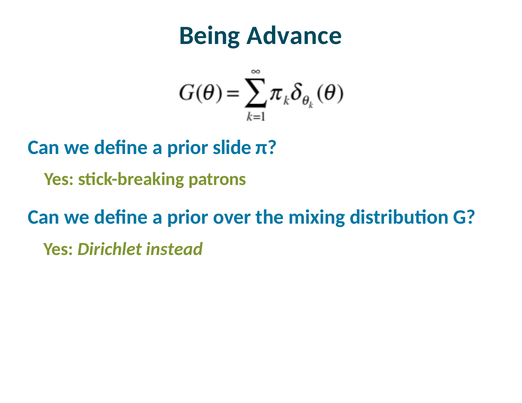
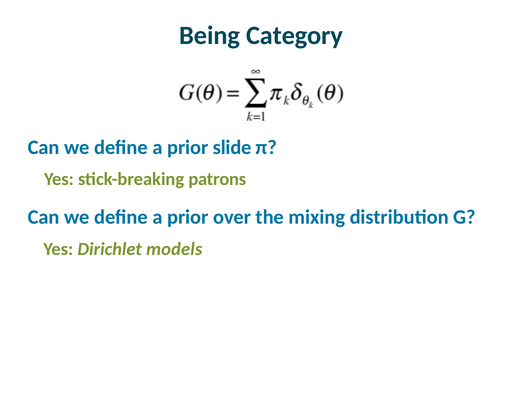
Advance: Advance -> Category (294, 35)
instead: instead -> models (174, 249)
